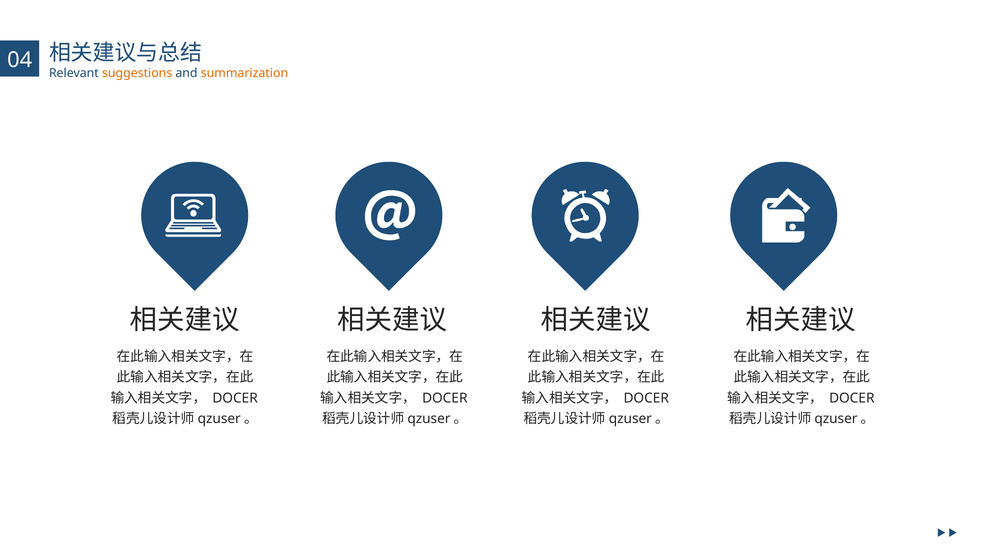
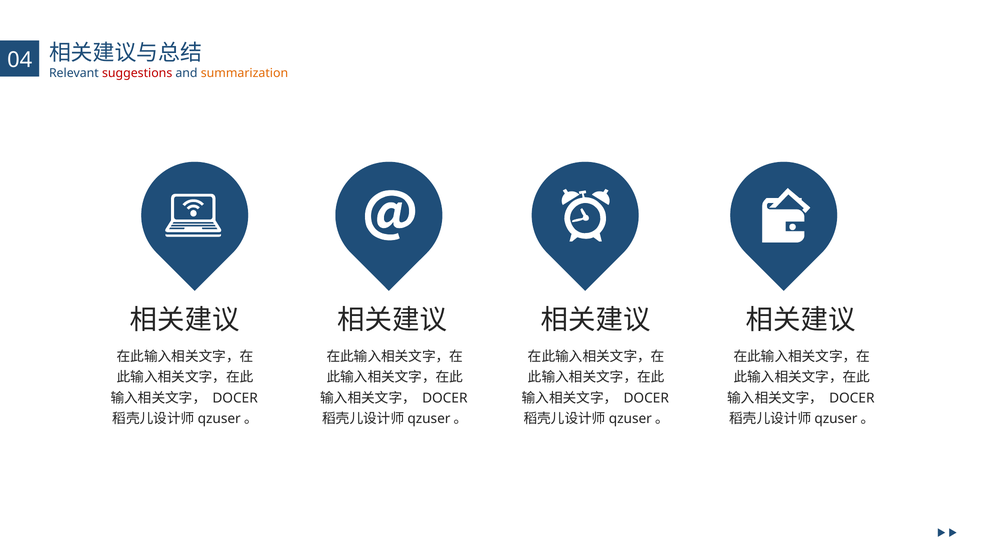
suggestions colour: orange -> red (137, 73)
